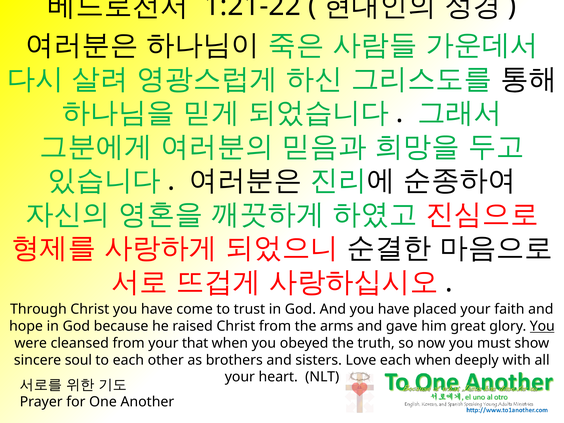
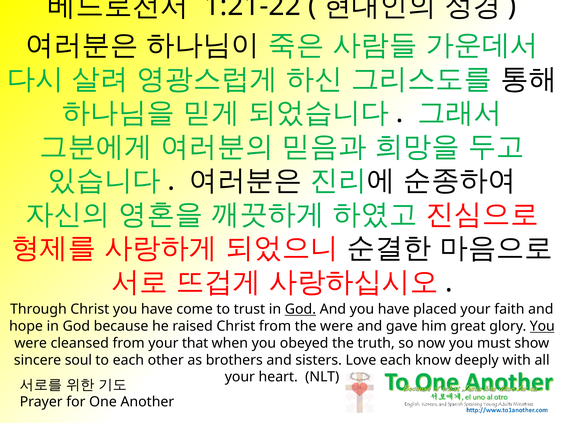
God underline: none -> present (300, 309)
the arms: arms -> were (337, 326)
each when: when -> know (433, 360)
